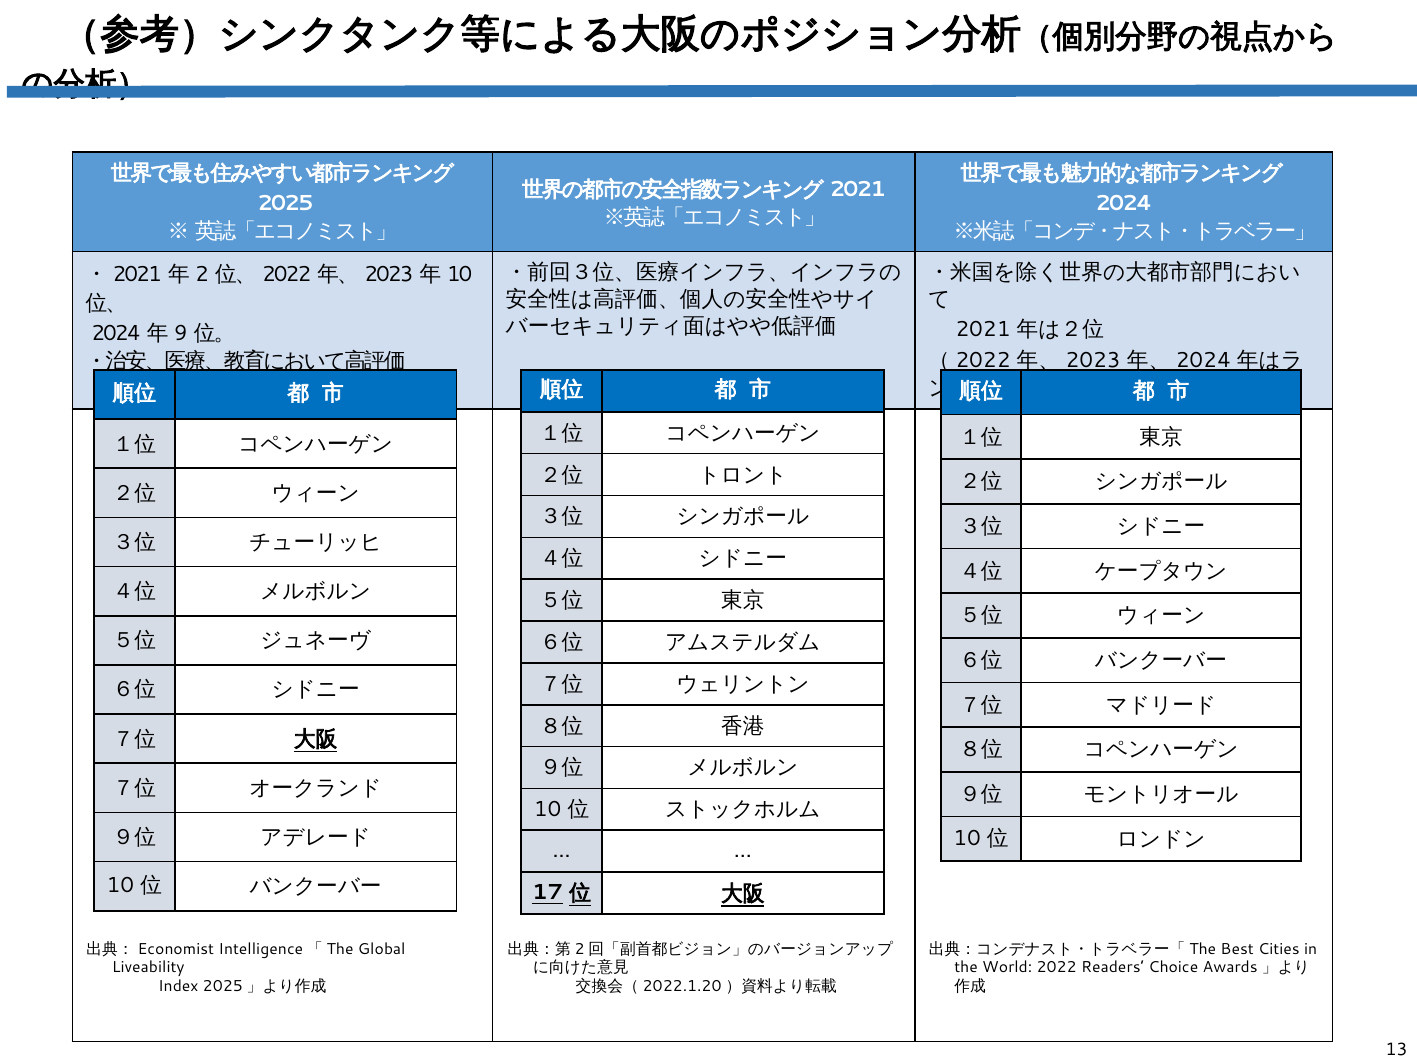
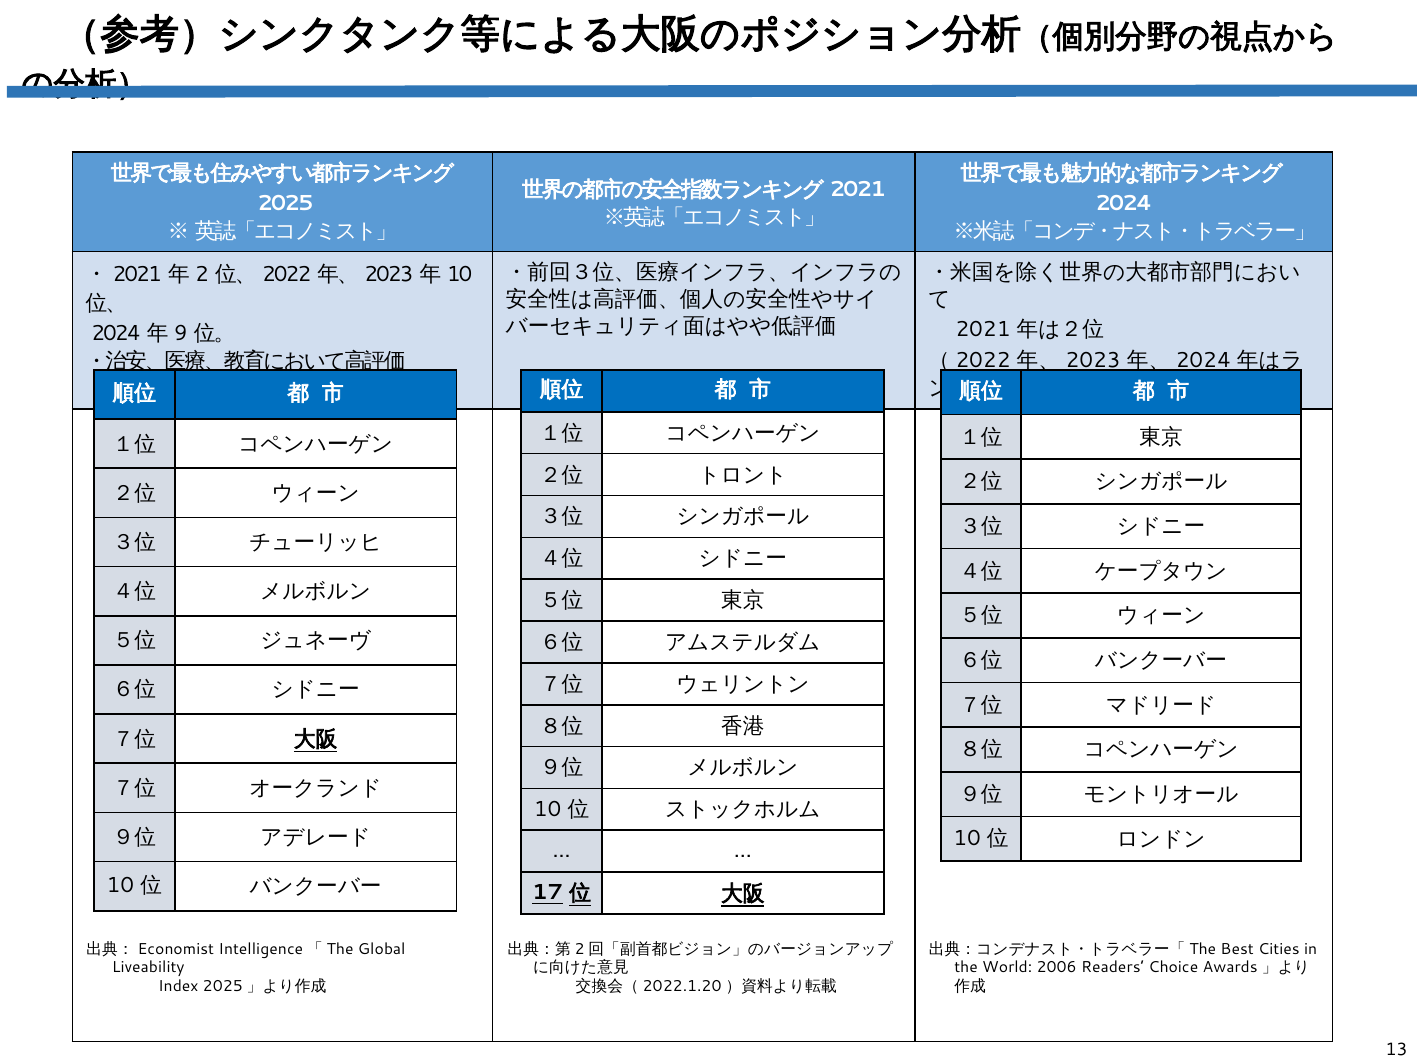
World 2022: 2022 -> 2006 (1057, 967)
